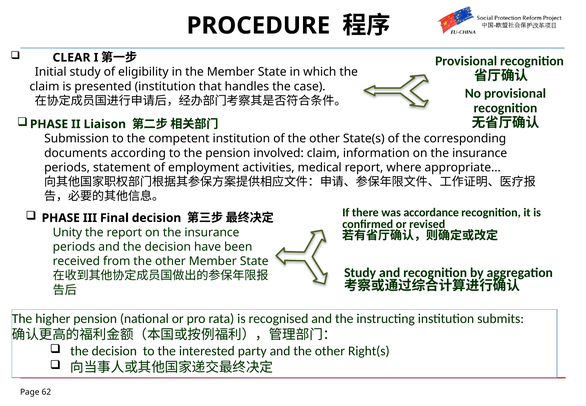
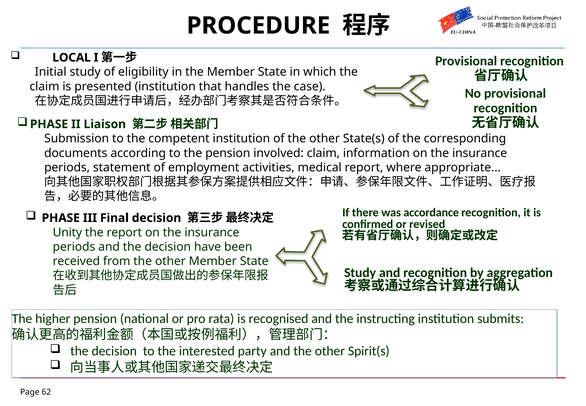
CLEAR: CLEAR -> LOCAL (72, 58)
Right(s: Right(s -> Spirit(s (369, 351)
